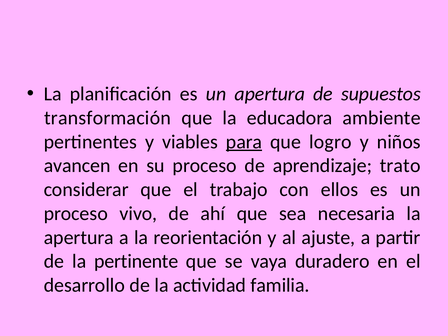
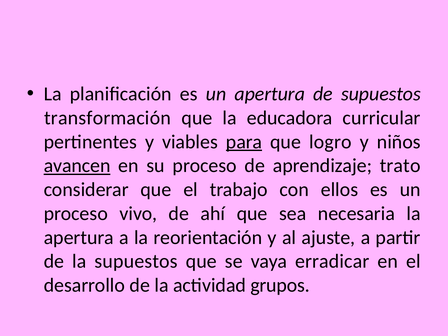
ambiente: ambiente -> curricular (382, 118)
avancen underline: none -> present (77, 166)
la pertinente: pertinente -> supuestos (136, 261)
duradero: duradero -> erradicar (332, 261)
familia: familia -> grupos (280, 285)
